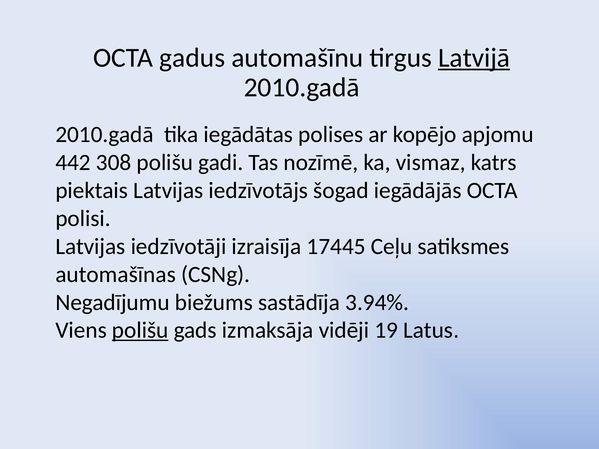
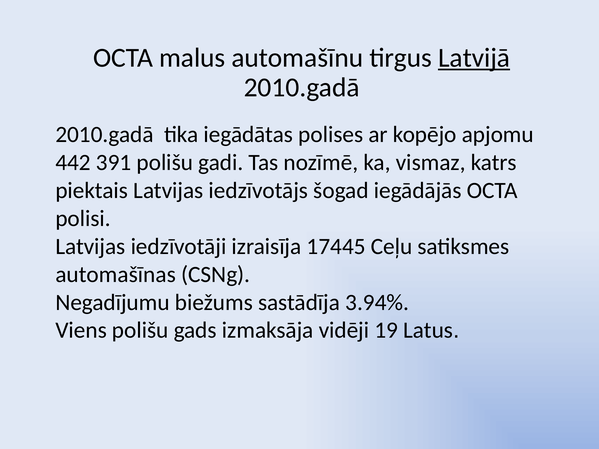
gadus: gadus -> malus (192, 58)
308: 308 -> 391 (114, 163)
polišu underline: present -> none (140, 330)
